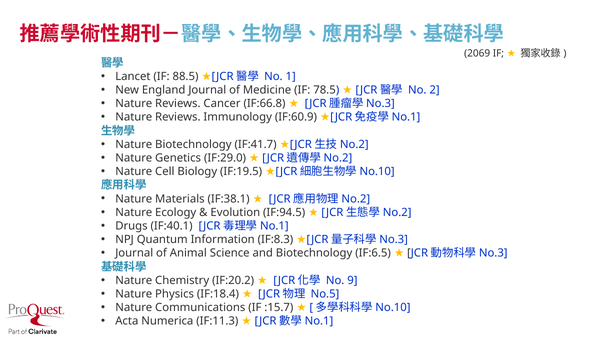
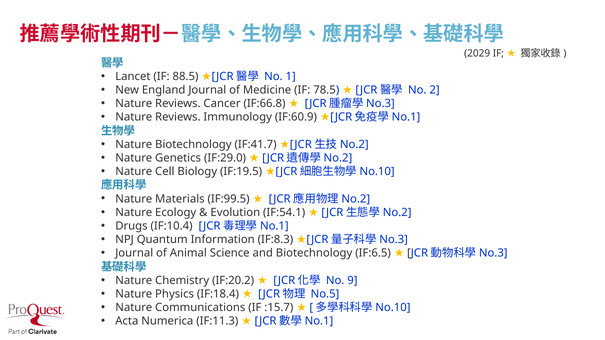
2069: 2069 -> 2029 (477, 54)
IF:38.1: IF:38.1 -> IF:99.5 (229, 199)
IF:94.5: IF:94.5 -> IF:54.1 (284, 213)
IF:40.1: IF:40.1 -> IF:10.4 (172, 226)
